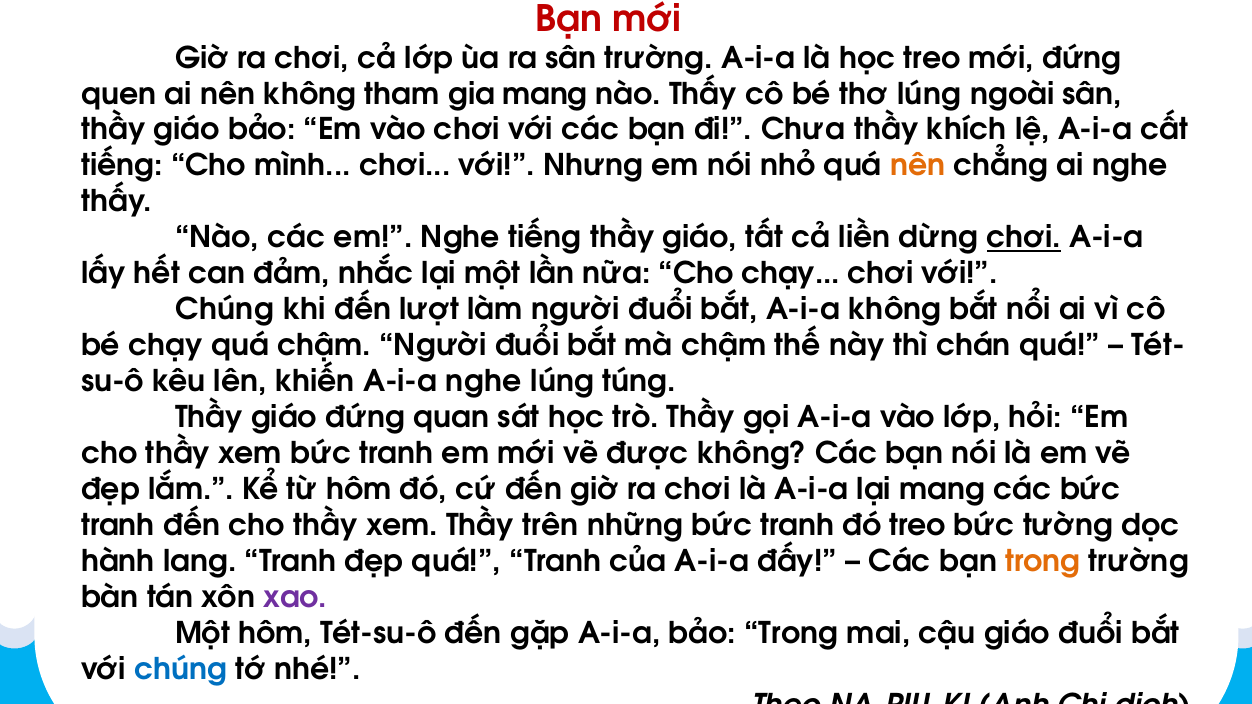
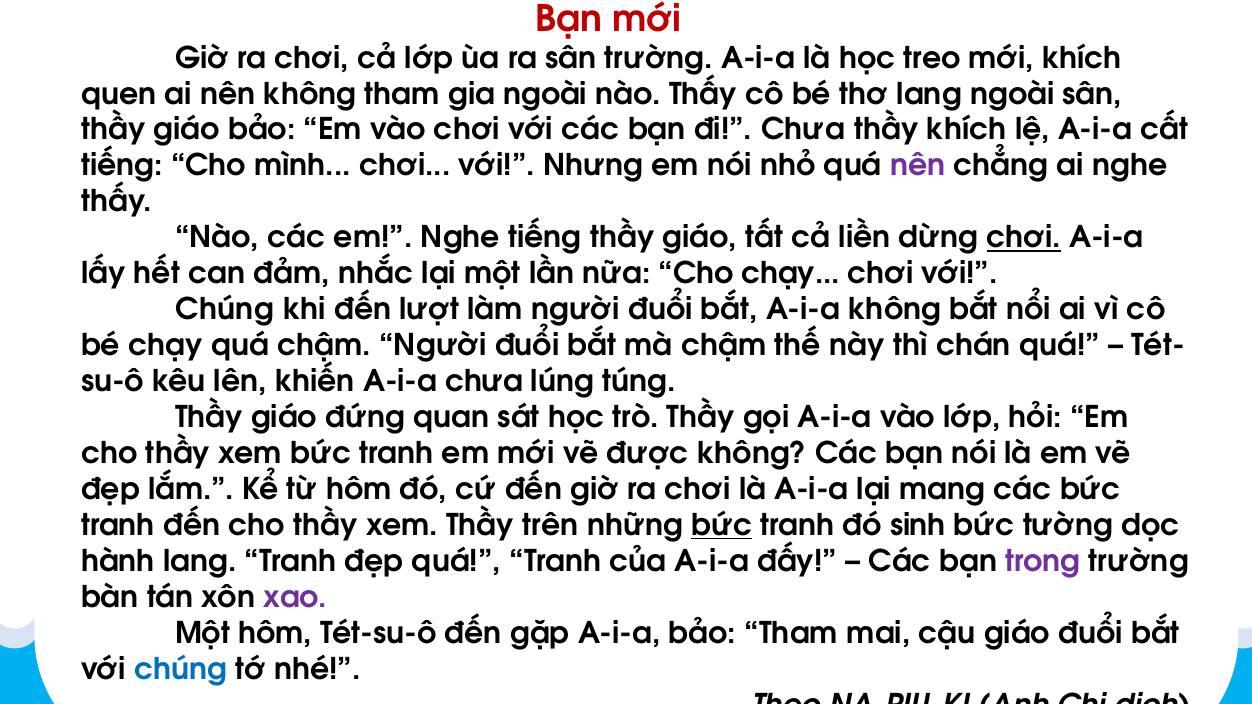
mới đứng: đứng -> khích (1082, 58)
gia mang: mang -> ngoài (545, 94)
thơ lúng: lúng -> lang (929, 94)
nên colour: orange -> purple (918, 166)
A-i-a nghe: nghe -> chưa (484, 382)
bức underline: none -> present (722, 526)
đó treo: treo -> sinh (918, 526)
trong colour: orange -> purple (1043, 562)
bảo Trong: Trong -> Tham (791, 634)
